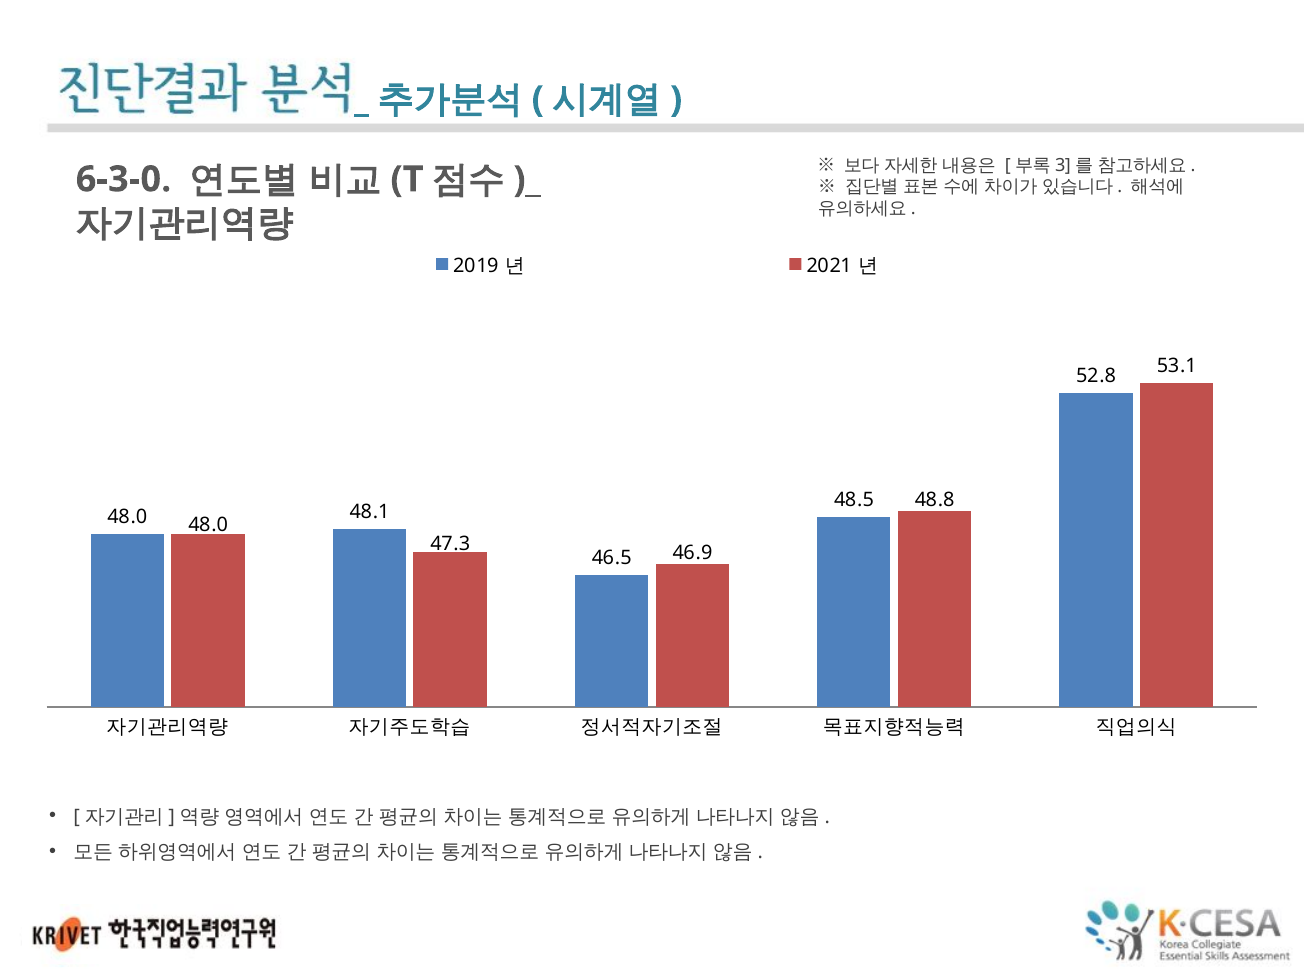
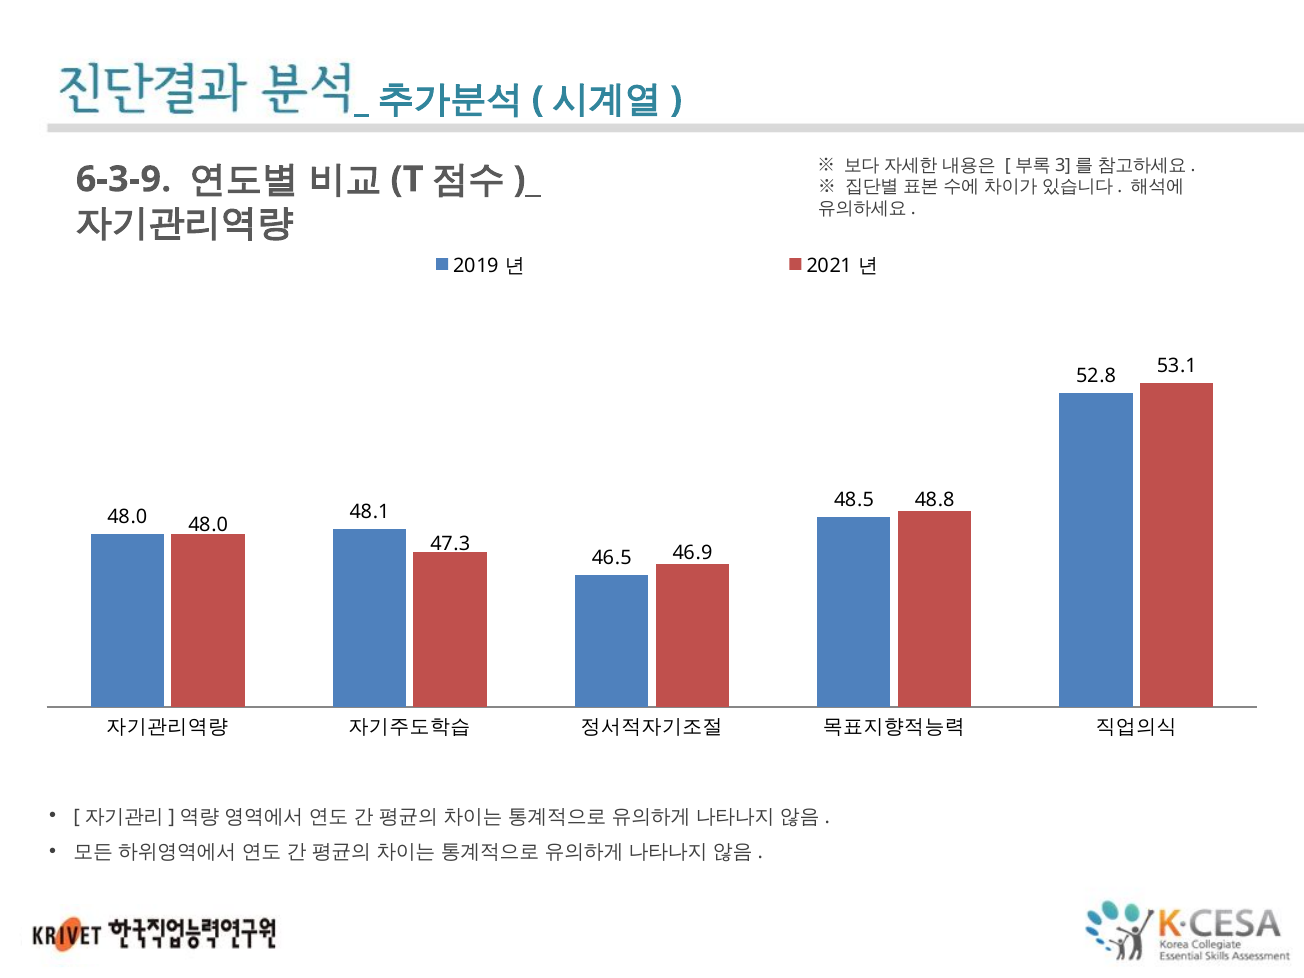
6-3-0: 6-3-0 -> 6-3-9 (124, 179)
